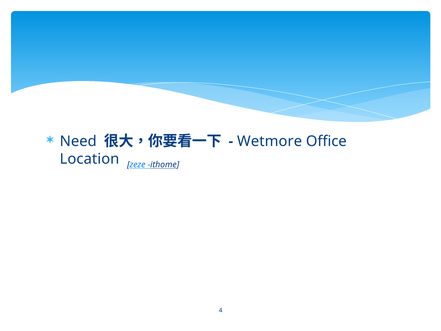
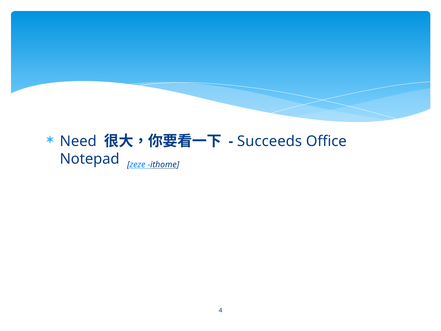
Wetmore: Wetmore -> Succeeds (270, 141)
Location: Location -> Notepad (90, 159)
